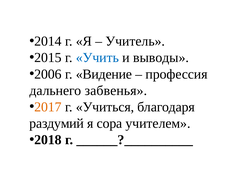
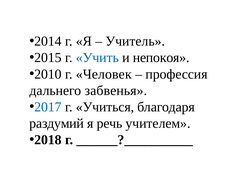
выводы: выводы -> непокоя (161, 58)
2006: 2006 -> 2010 (48, 74)
Видение: Видение -> Человек (104, 74)
2017 colour: orange -> blue (48, 107)
сора: сора -> речь (110, 124)
